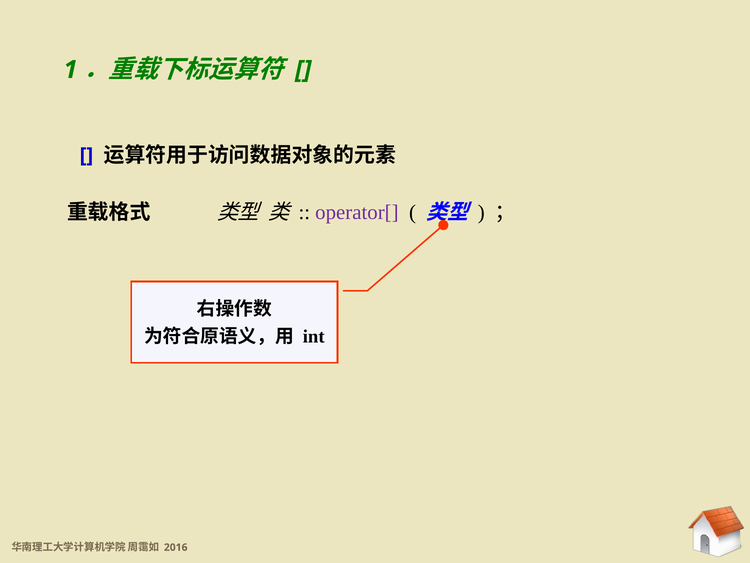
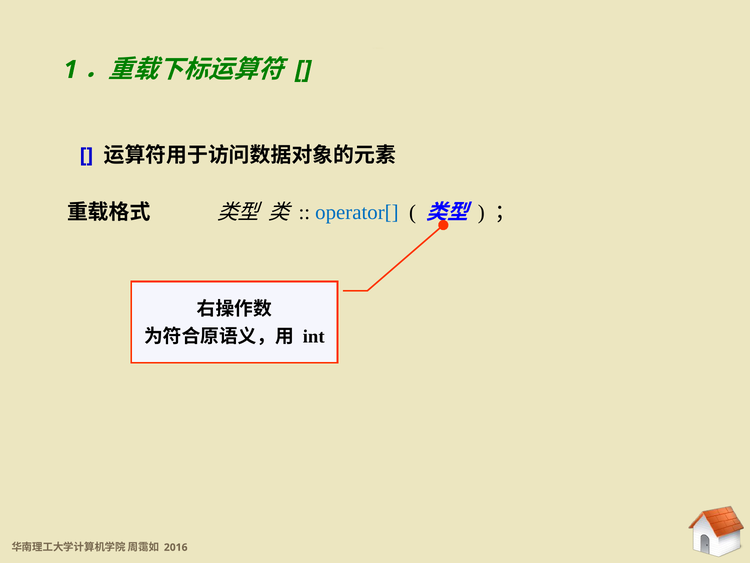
operator[ colour: purple -> blue (357, 212)
